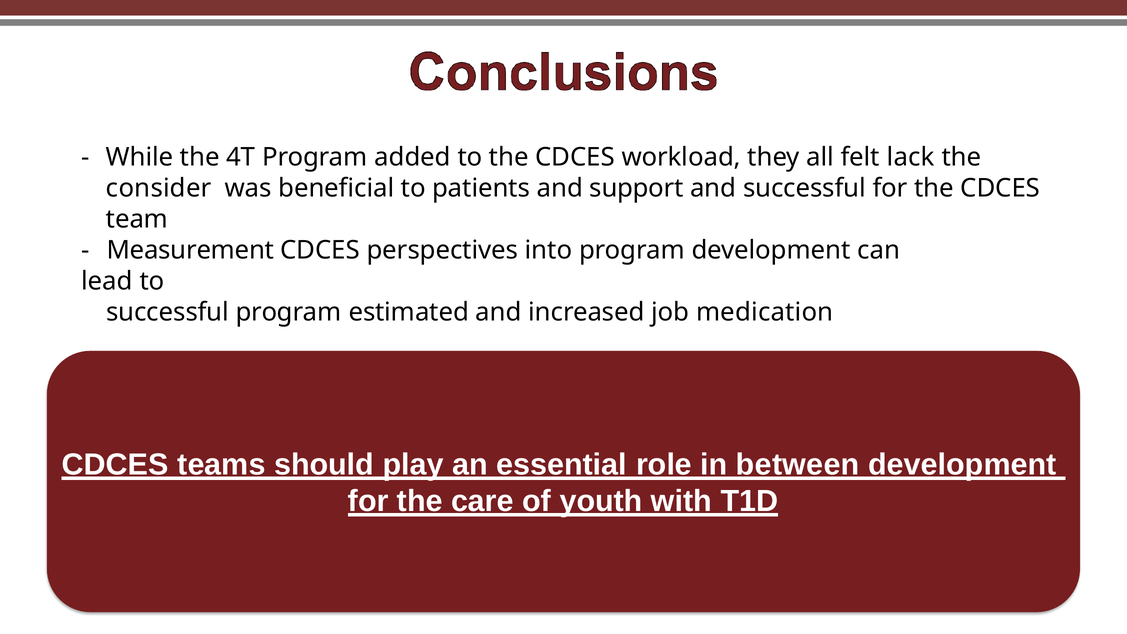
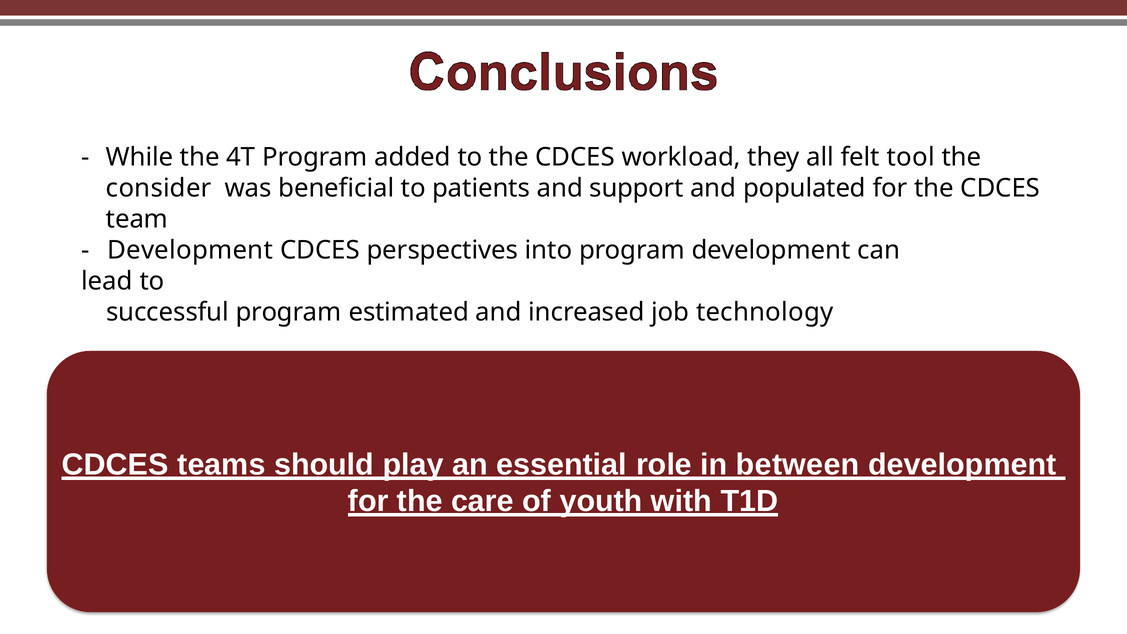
lack: lack -> tool (911, 157)
and successful: successful -> populated (804, 188)
Measurement: Measurement -> Development (190, 250)
medication: medication -> technology (765, 312)
